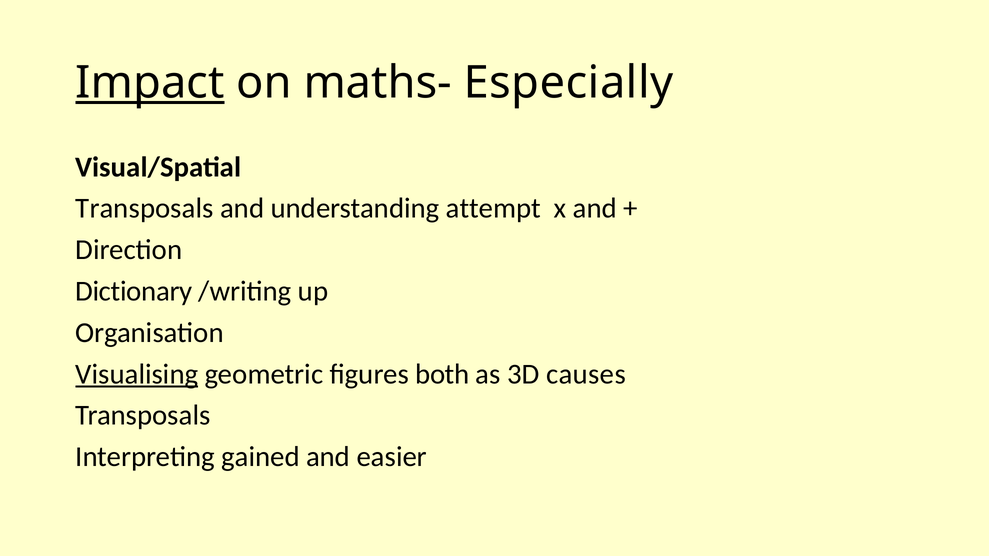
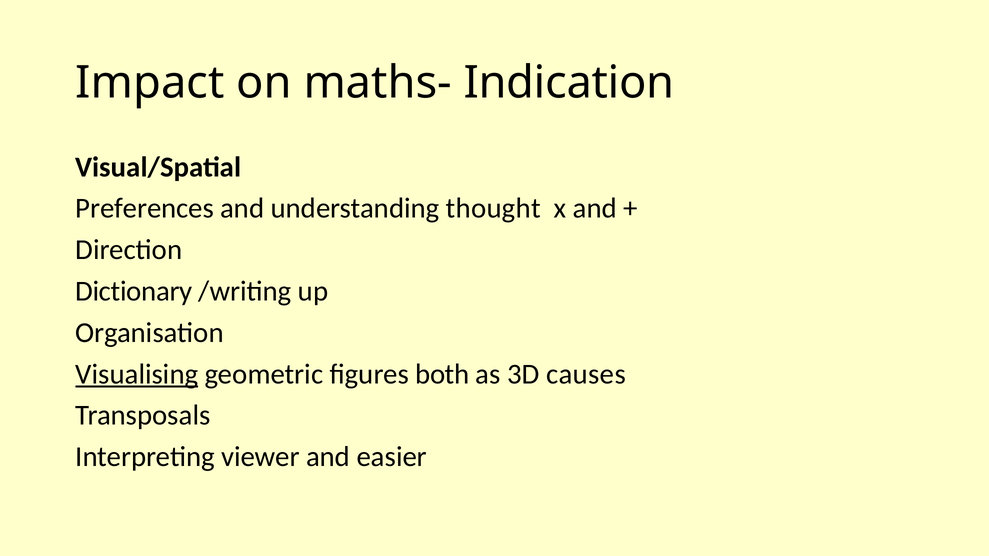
Impact underline: present -> none (150, 83)
Especially: Especially -> Indication (569, 83)
Transposals: Transposals -> Preferences (145, 209)
attempt: attempt -> thought (493, 209)
gained: gained -> viewer (261, 457)
